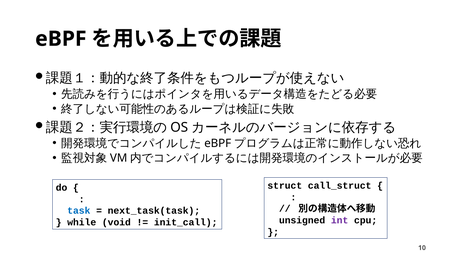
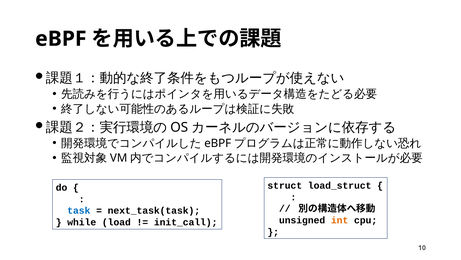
call_struct: call_struct -> load_struct (340, 185)
int colour: purple -> orange (340, 220)
void: void -> load (116, 222)
